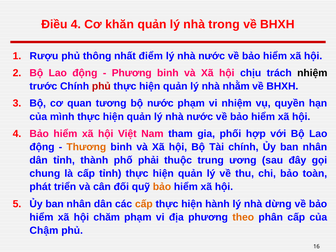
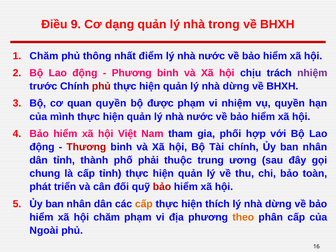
Điều 4: 4 -> 9 (76, 24)
khăn: khăn -> dạng (120, 24)
Rượu: Rượu -> Chăm (44, 56)
nhiệm colour: black -> purple (312, 73)
quản lý nhà nhằm: nhằm -> dừng (236, 86)
quan tương: tương -> quyền (111, 103)
bộ nước: nước -> được (160, 103)
Thương colour: orange -> red (86, 147)
bảo colour: orange -> red (162, 187)
hành: hành -> thích (217, 204)
Chậm: Chậm -> Ngoài (44, 230)
